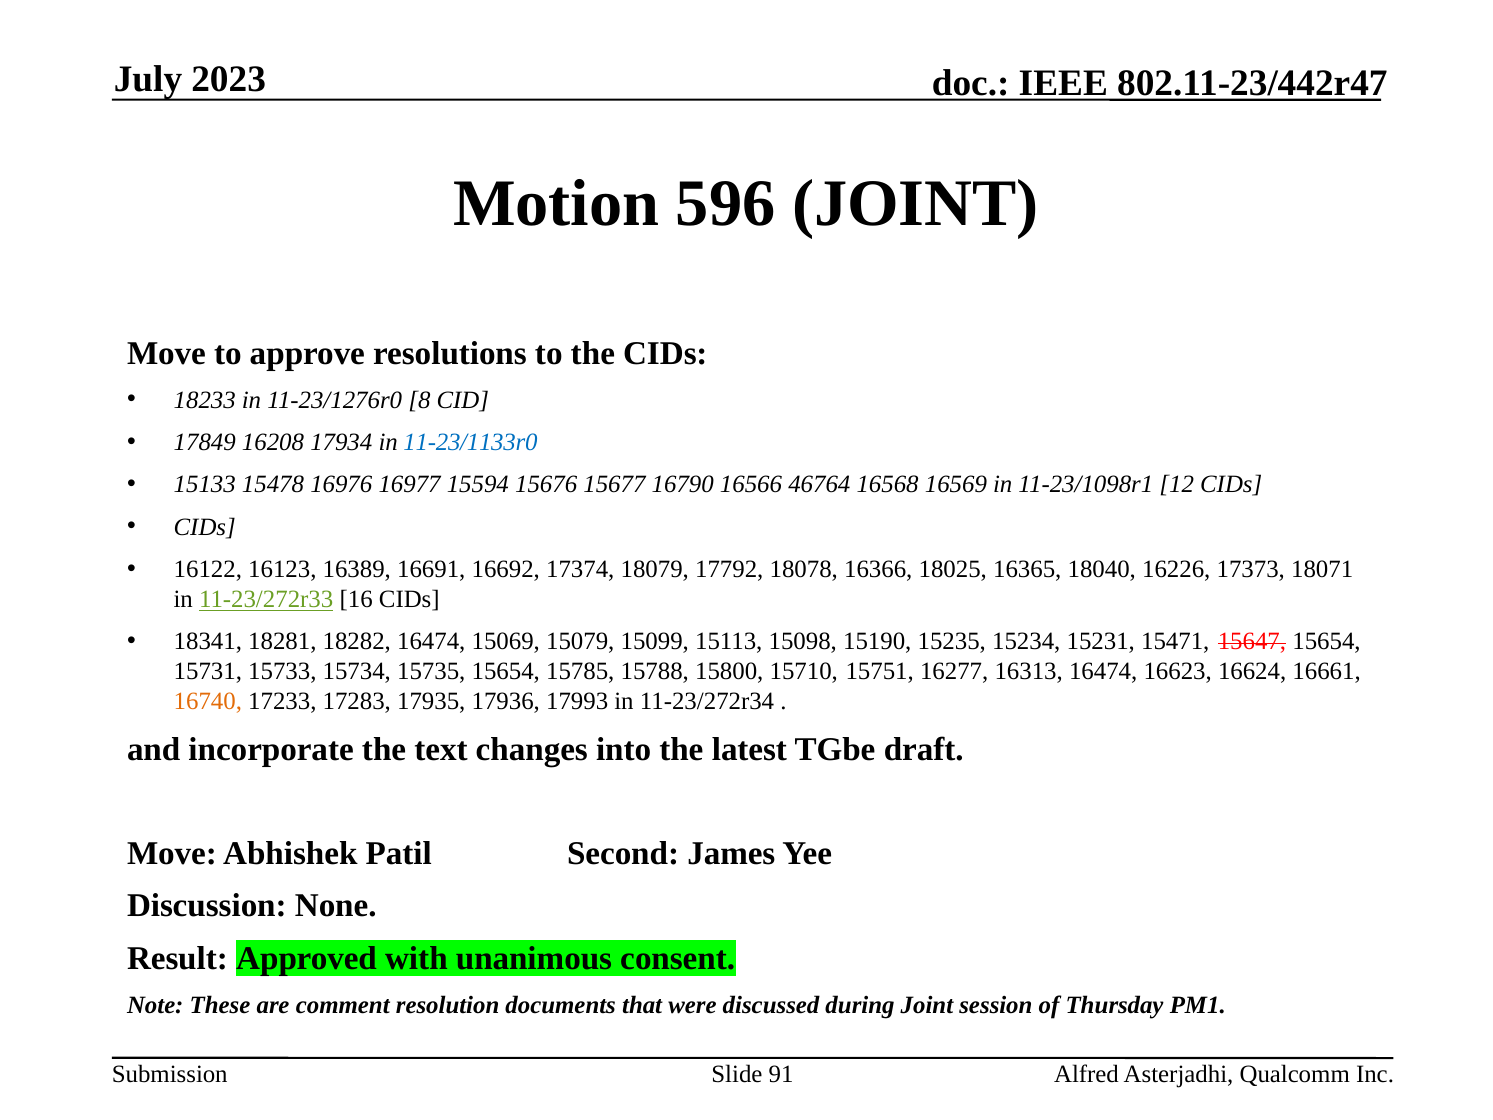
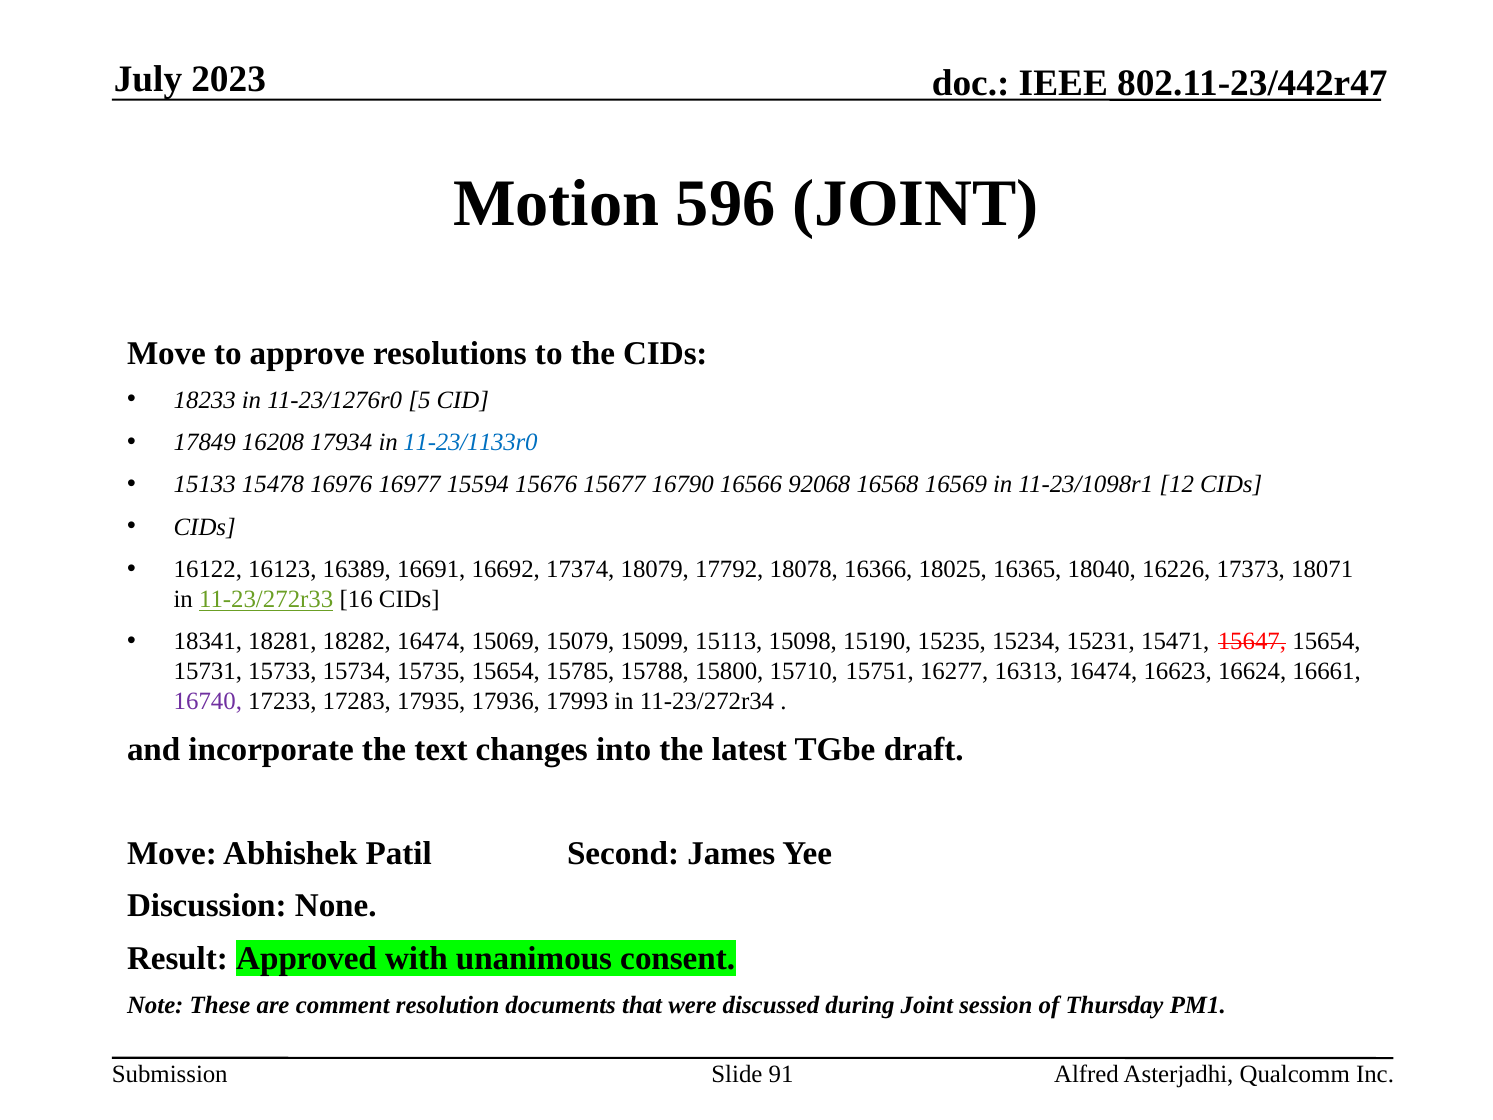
8: 8 -> 5 (419, 400)
46764: 46764 -> 92068 (819, 485)
16740 colour: orange -> purple (208, 701)
